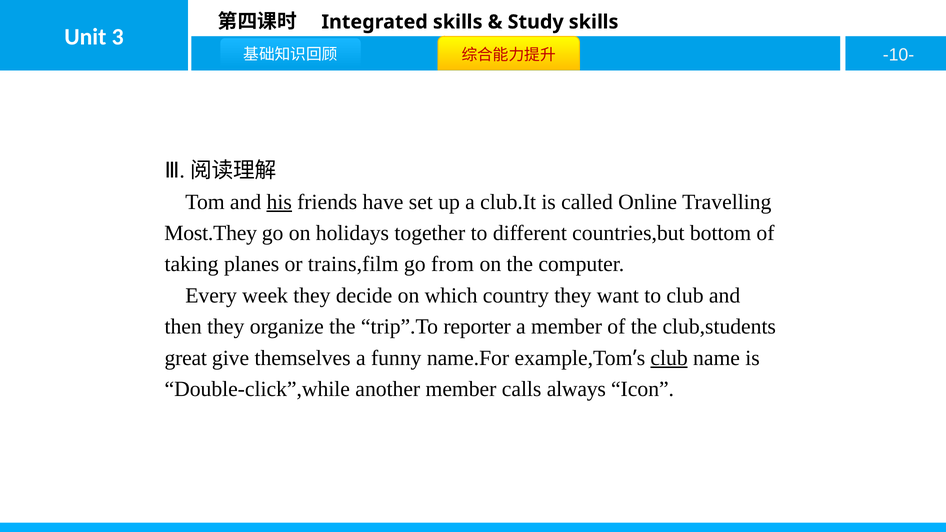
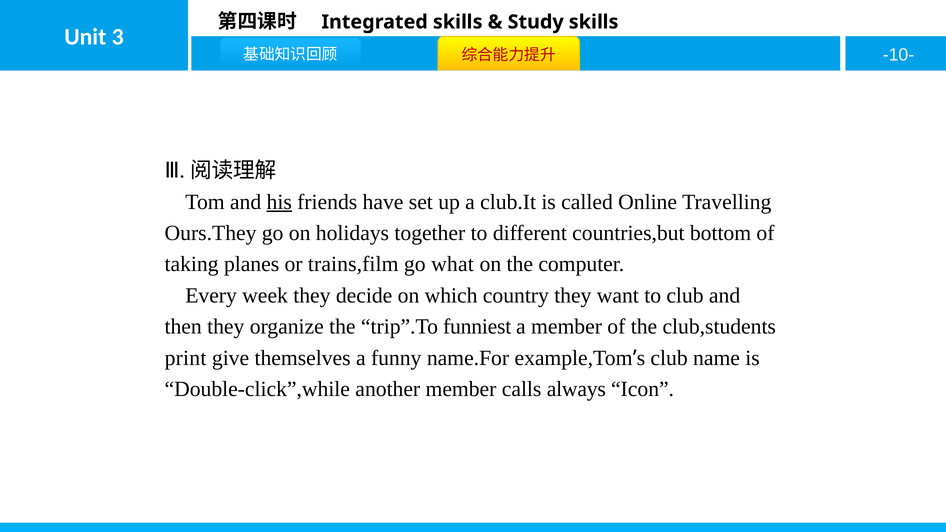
Most.They: Most.They -> Ours.They (211, 233)
from: from -> what (452, 264)
reporter: reporter -> funniest (477, 327)
great: great -> print (186, 358)
club underline: present -> none (669, 358)
